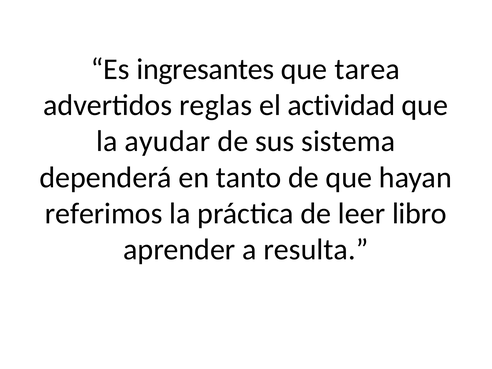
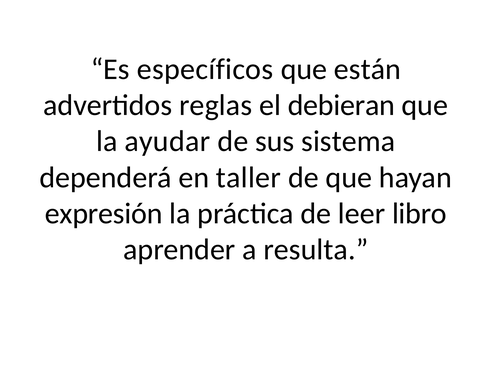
ingresantes: ingresantes -> específicos (205, 69)
tarea: tarea -> están (367, 69)
actividad: actividad -> debieran (341, 105)
tanto: tanto -> taller (248, 177)
referimos: referimos -> expresión (104, 214)
